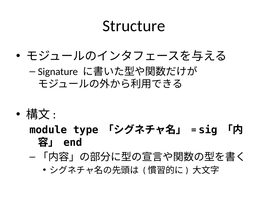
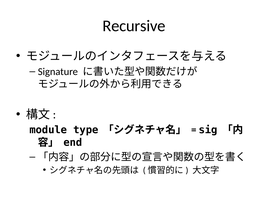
Structure: Structure -> Recursive (134, 26)
